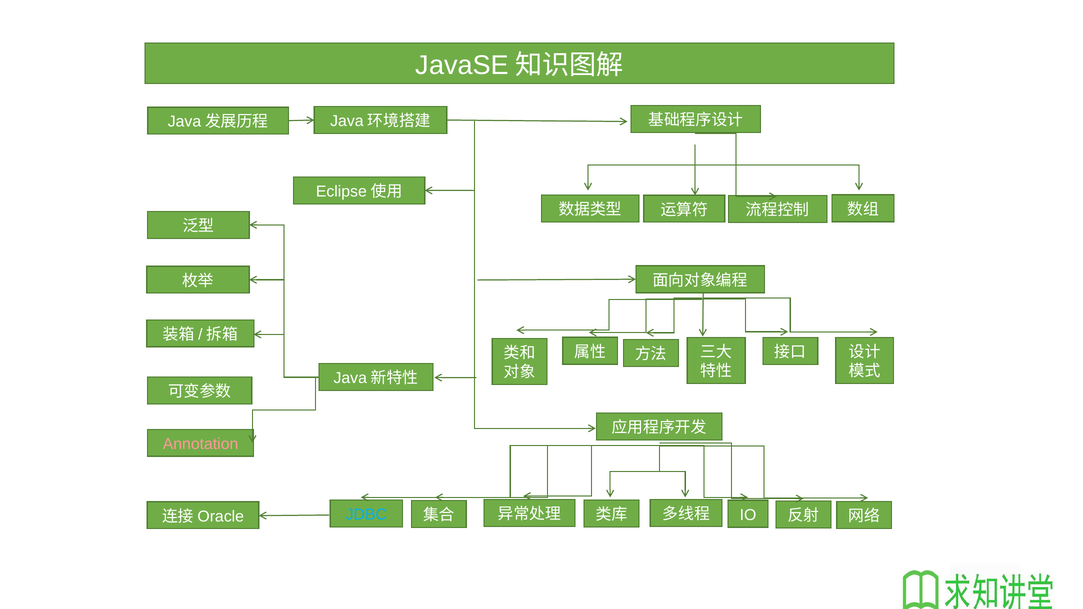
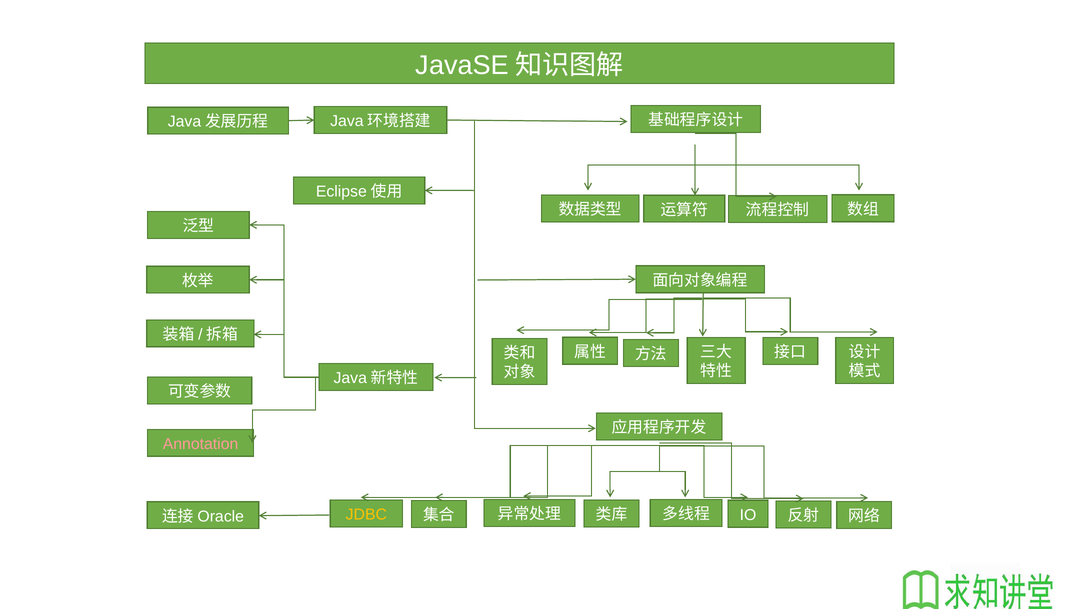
JDBC colour: light blue -> yellow (366, 515)
